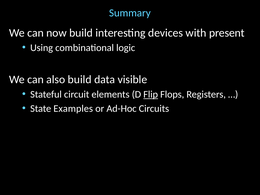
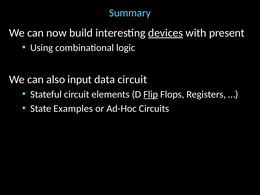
devices underline: none -> present (166, 33)
also build: build -> input (80, 79)
data visible: visible -> circuit (132, 79)
